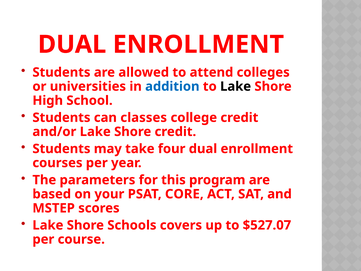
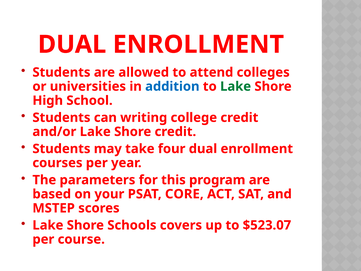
Lake colour: black -> green (236, 86)
classes: classes -> writing (144, 118)
$527.07: $527.07 -> $523.07 (267, 225)
